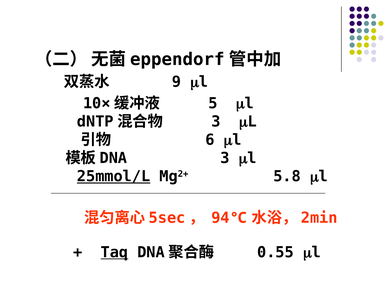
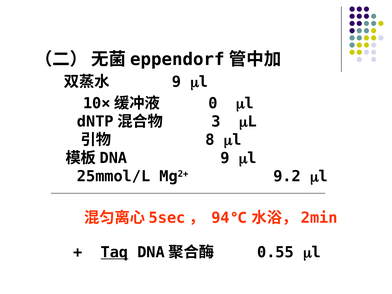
5: 5 -> 0 (213, 103)
6: 6 -> 8 (210, 140)
3: 3 -> 9 (225, 158)
25mmol/L underline: present -> none (114, 176)
5.8: 5.8 -> 9.2 (287, 176)
